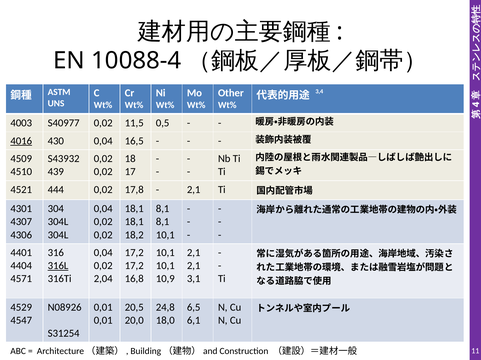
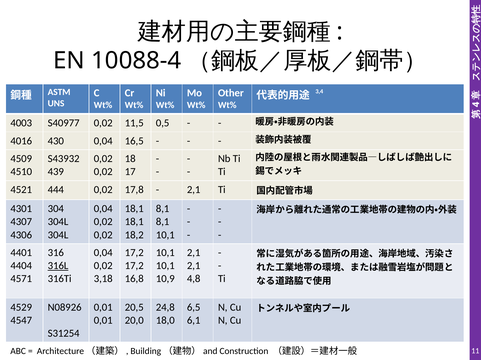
4016 underline: present -> none (21, 141)
2,04: 2,04 -> 3,18 (103, 279)
3,1: 3,1 -> 4,8 (194, 279)
